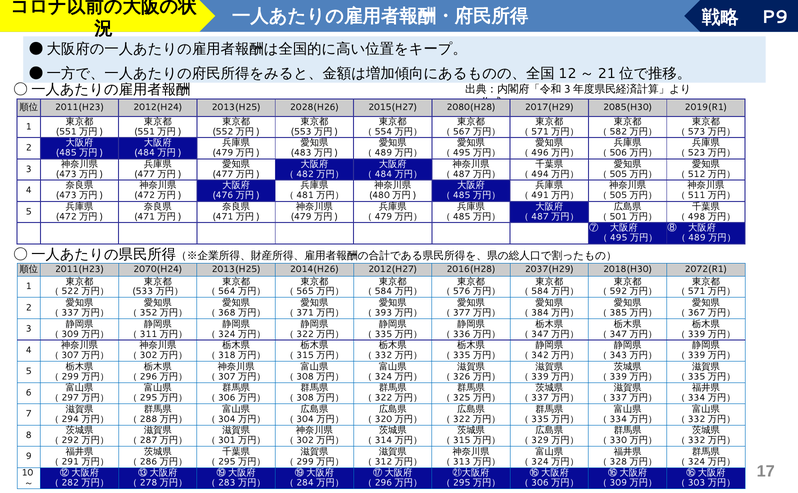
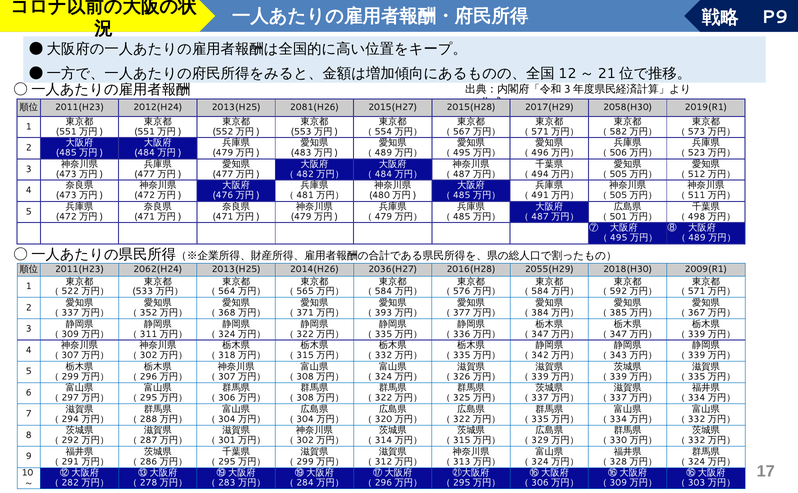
2028(H26: 2028(H26 -> 2081(H26 (314, 107)
2080(H28: 2080(H28 -> 2015(H28 (471, 107)
2085(H30: 2085(H30 -> 2058(H30 (628, 107)
2070(H24: 2070(H24 -> 2062(H24 (158, 269)
2012(H27: 2012(H27 -> 2036(H27 (393, 269)
2037(H29: 2037(H29 -> 2055(H29 (549, 269)
2072(R1: 2072(R1 -> 2009(R1 (706, 269)
